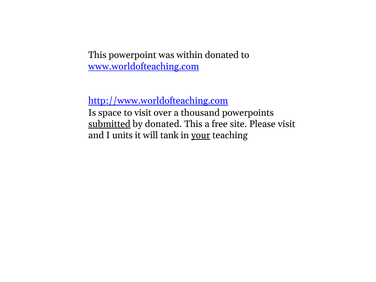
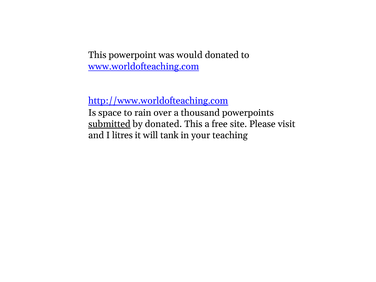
within: within -> would (190, 55)
to visit: visit -> rain (143, 113)
units: units -> litres (122, 135)
your underline: present -> none (201, 135)
